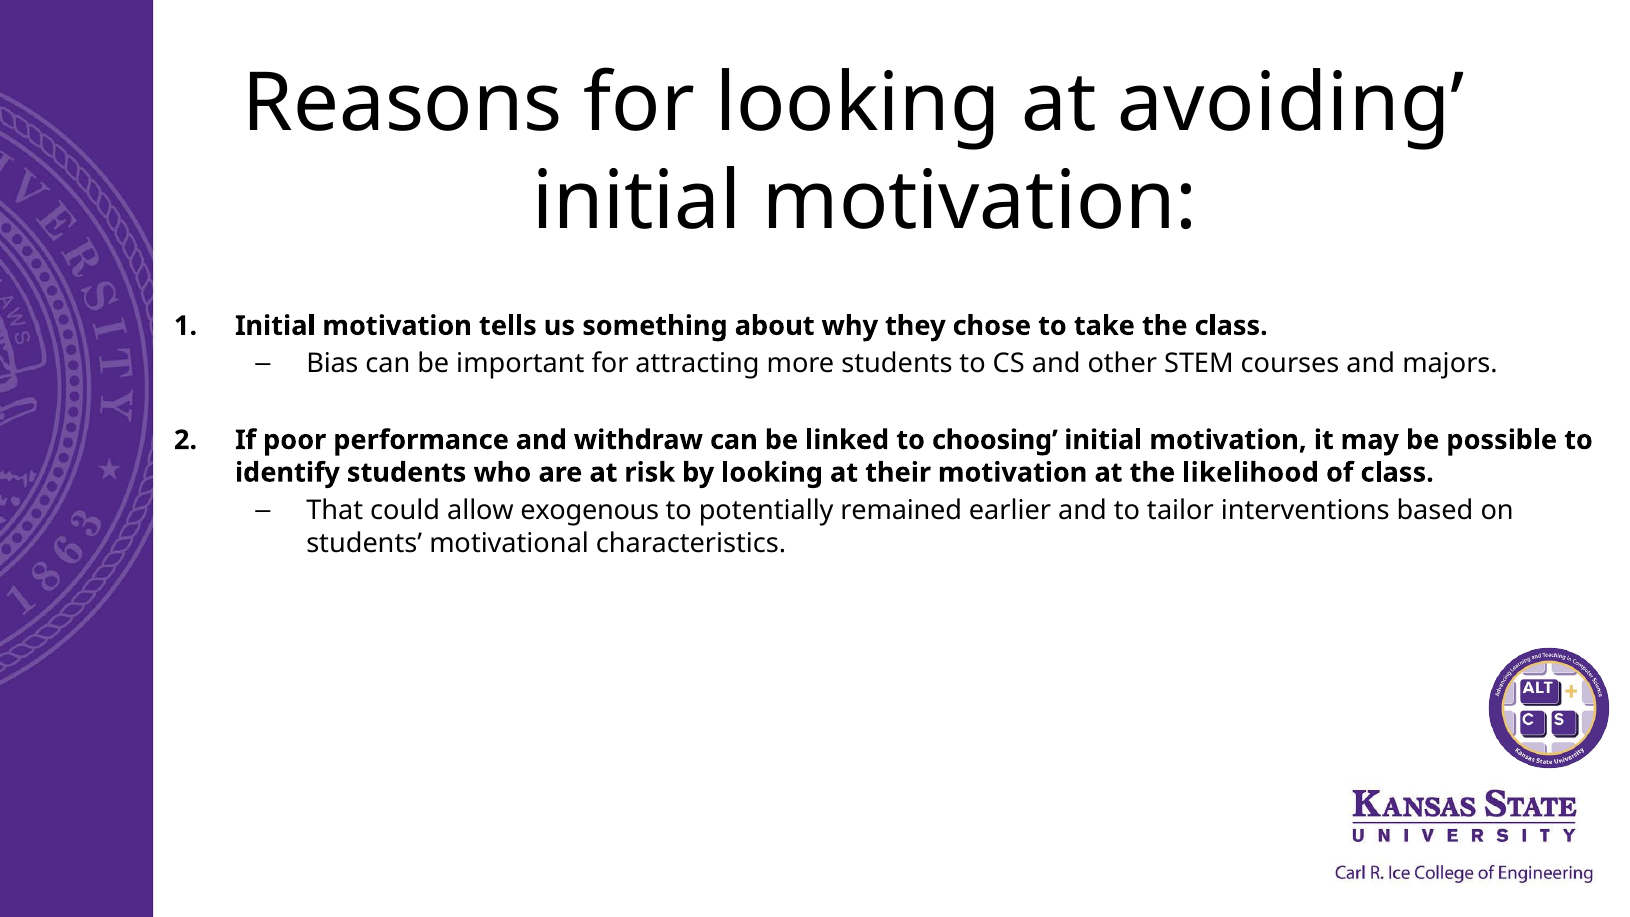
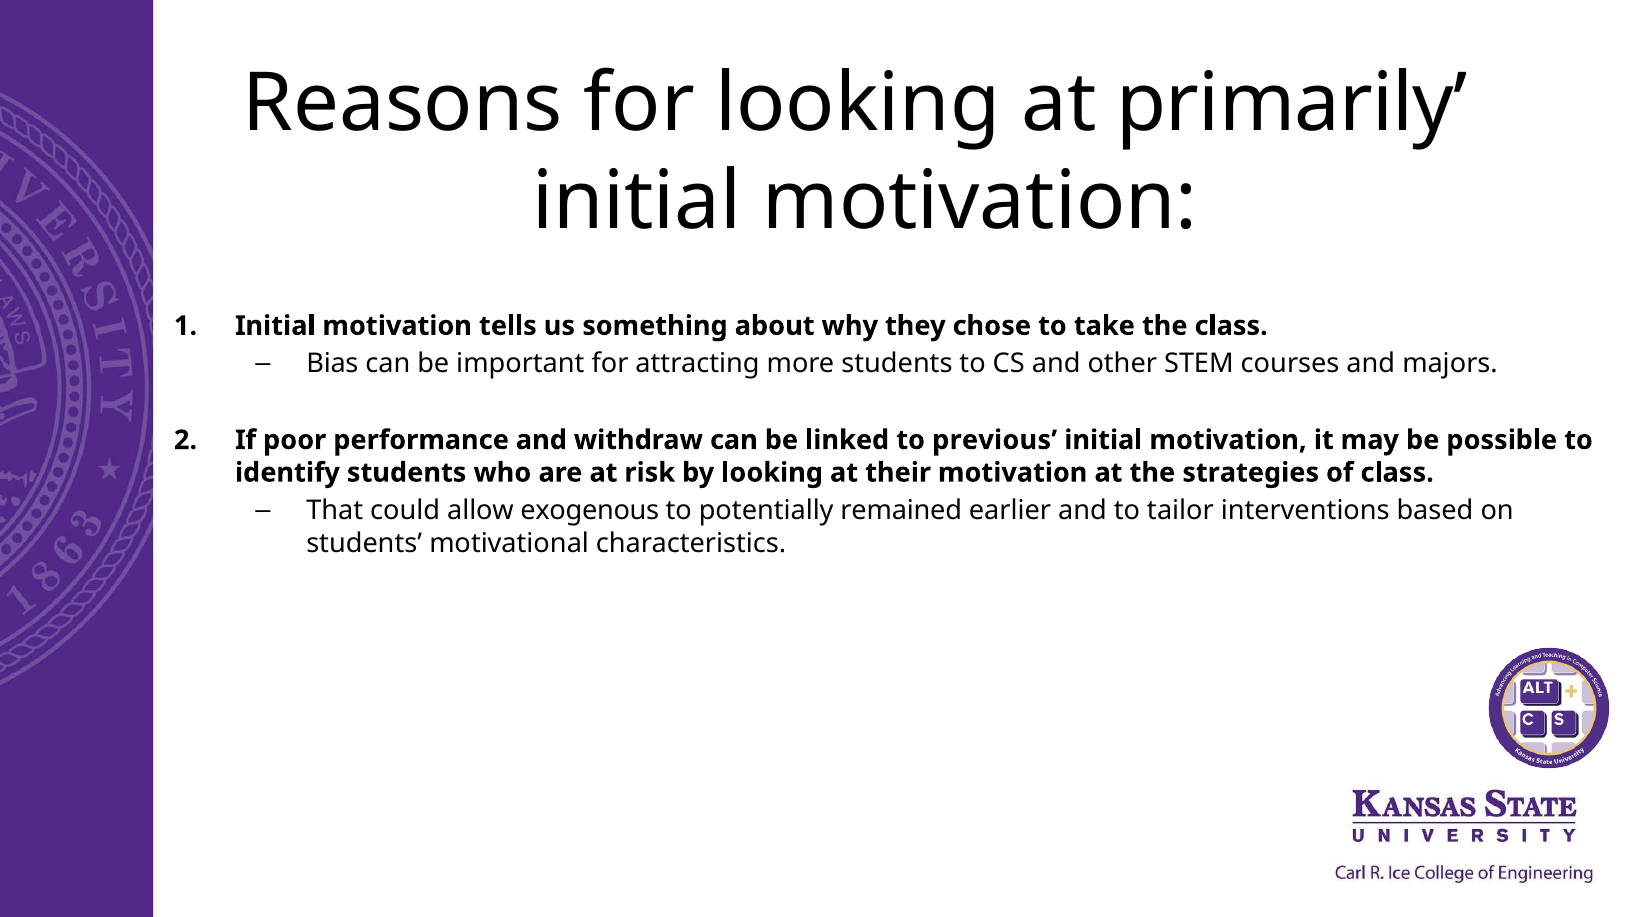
avoiding: avoiding -> primarily (1292, 104)
choosing: choosing -> previous (995, 440)
likelihood: likelihood -> strategies (1251, 473)
